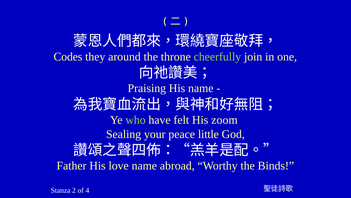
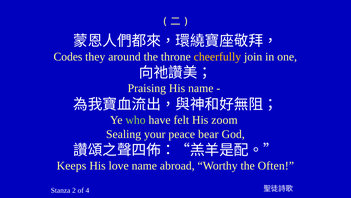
cheerfully colour: light green -> yellow (217, 57)
little: little -> bear (208, 134)
Father: Father -> Keeps (71, 165)
Binds: Binds -> Often (276, 165)
